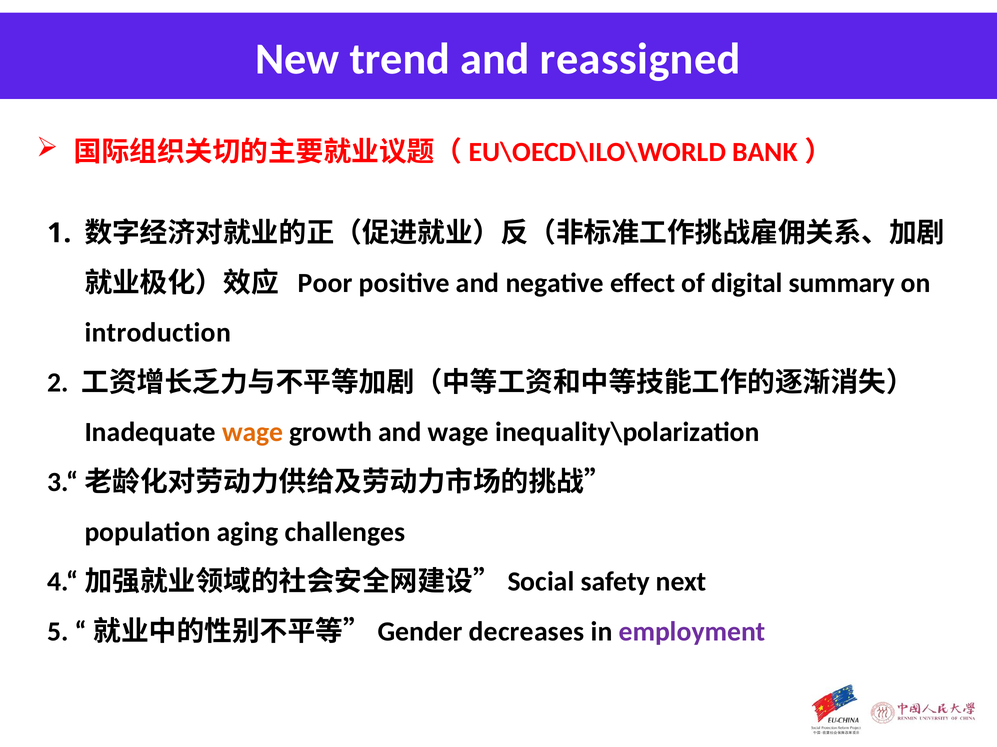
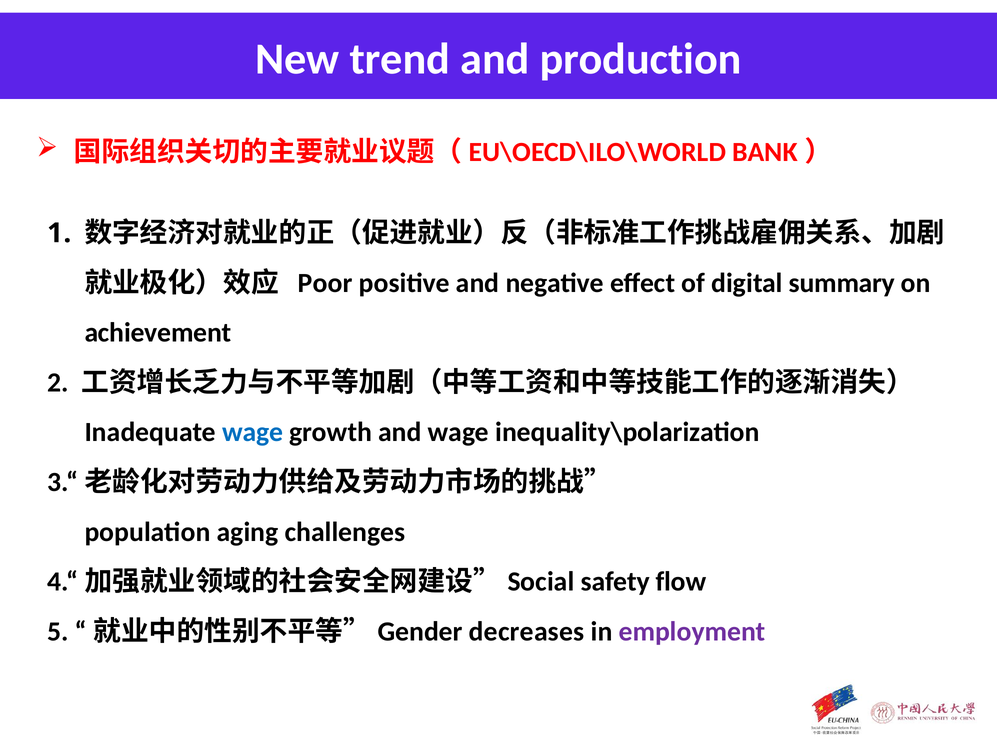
reassigned: reassigned -> production (641, 59)
introduction: introduction -> achievement (158, 333)
wage colour: orange -> blue (253, 433)
next: next -> flow (681, 582)
